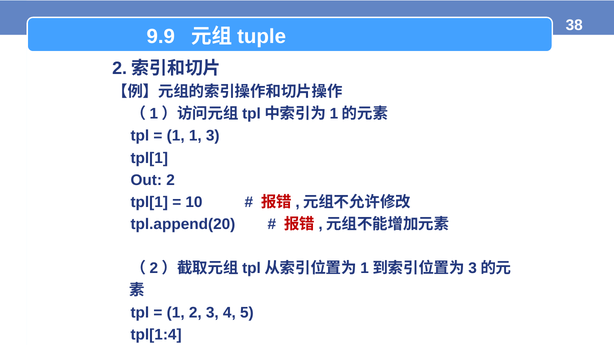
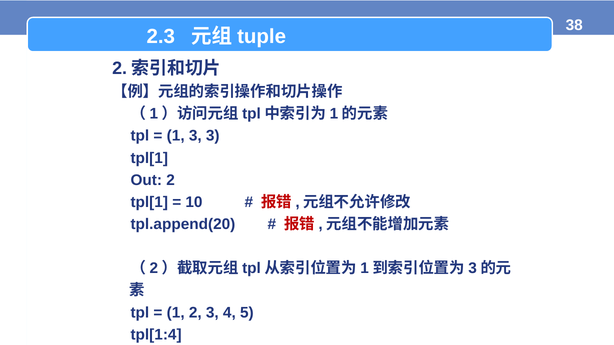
9.9: 9.9 -> 2.3 (161, 36)
1 1: 1 -> 3 (195, 136)
